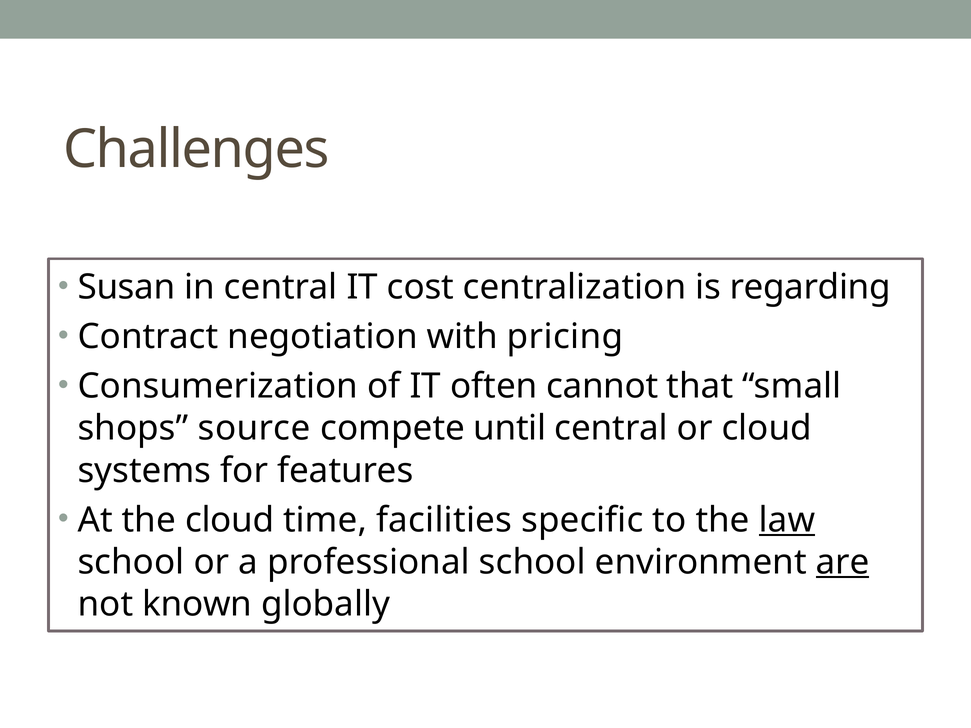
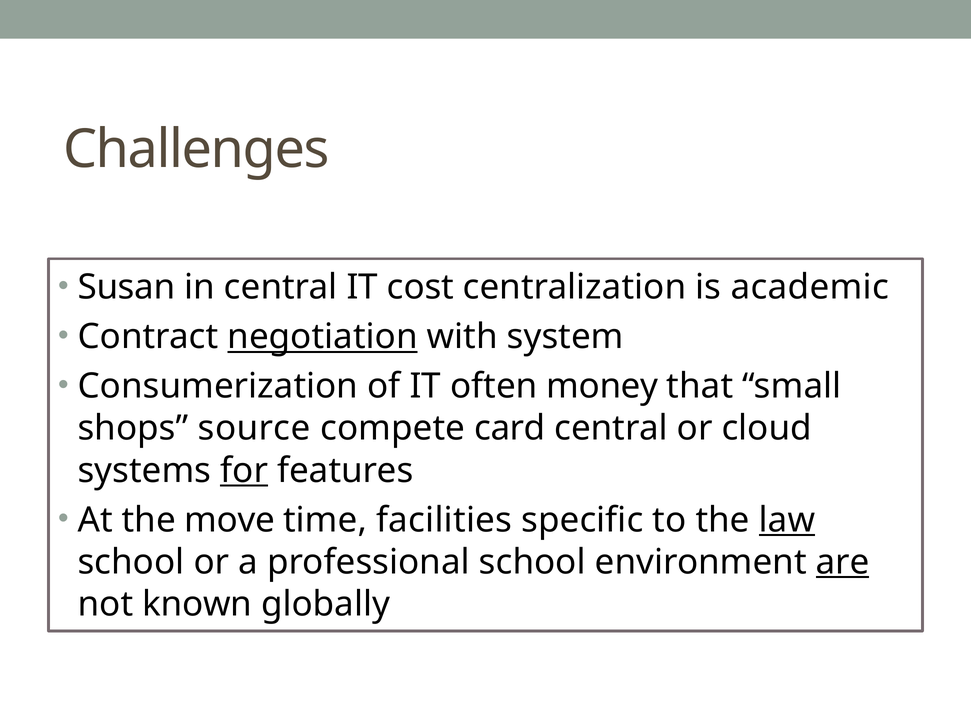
regarding: regarding -> academic (810, 287)
negotiation underline: none -> present (323, 337)
pricing: pricing -> system (565, 337)
cannot: cannot -> money (602, 387)
until: until -> card (510, 429)
for underline: none -> present (244, 471)
the cloud: cloud -> move (230, 520)
